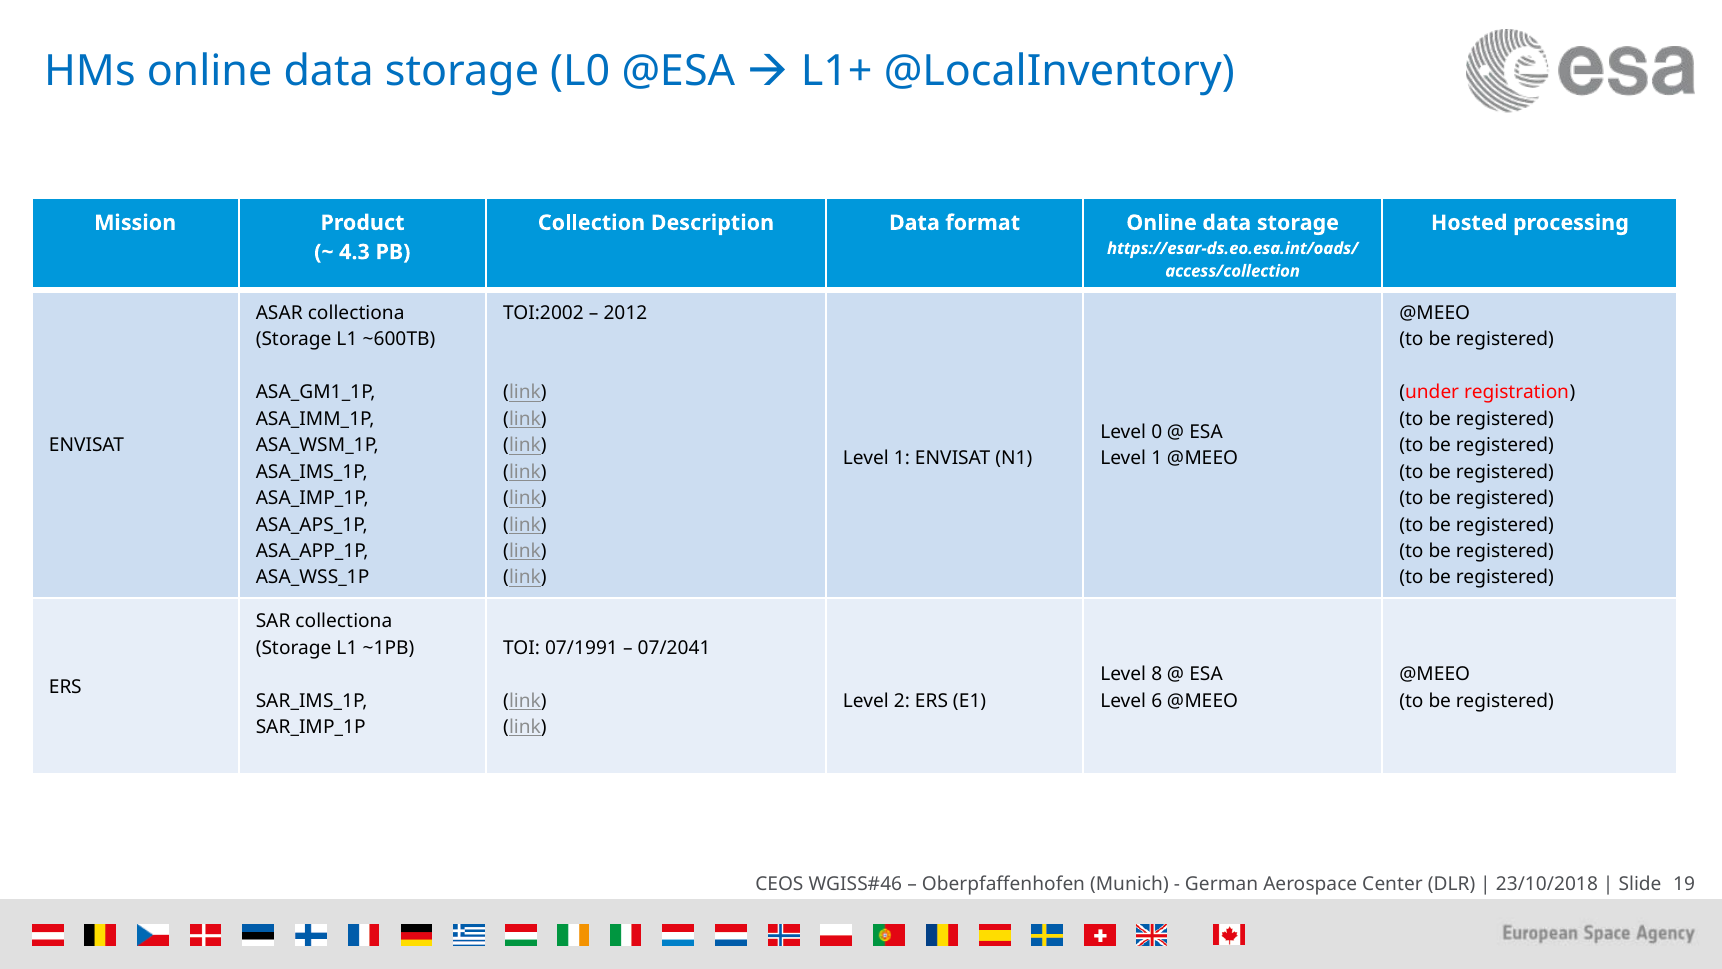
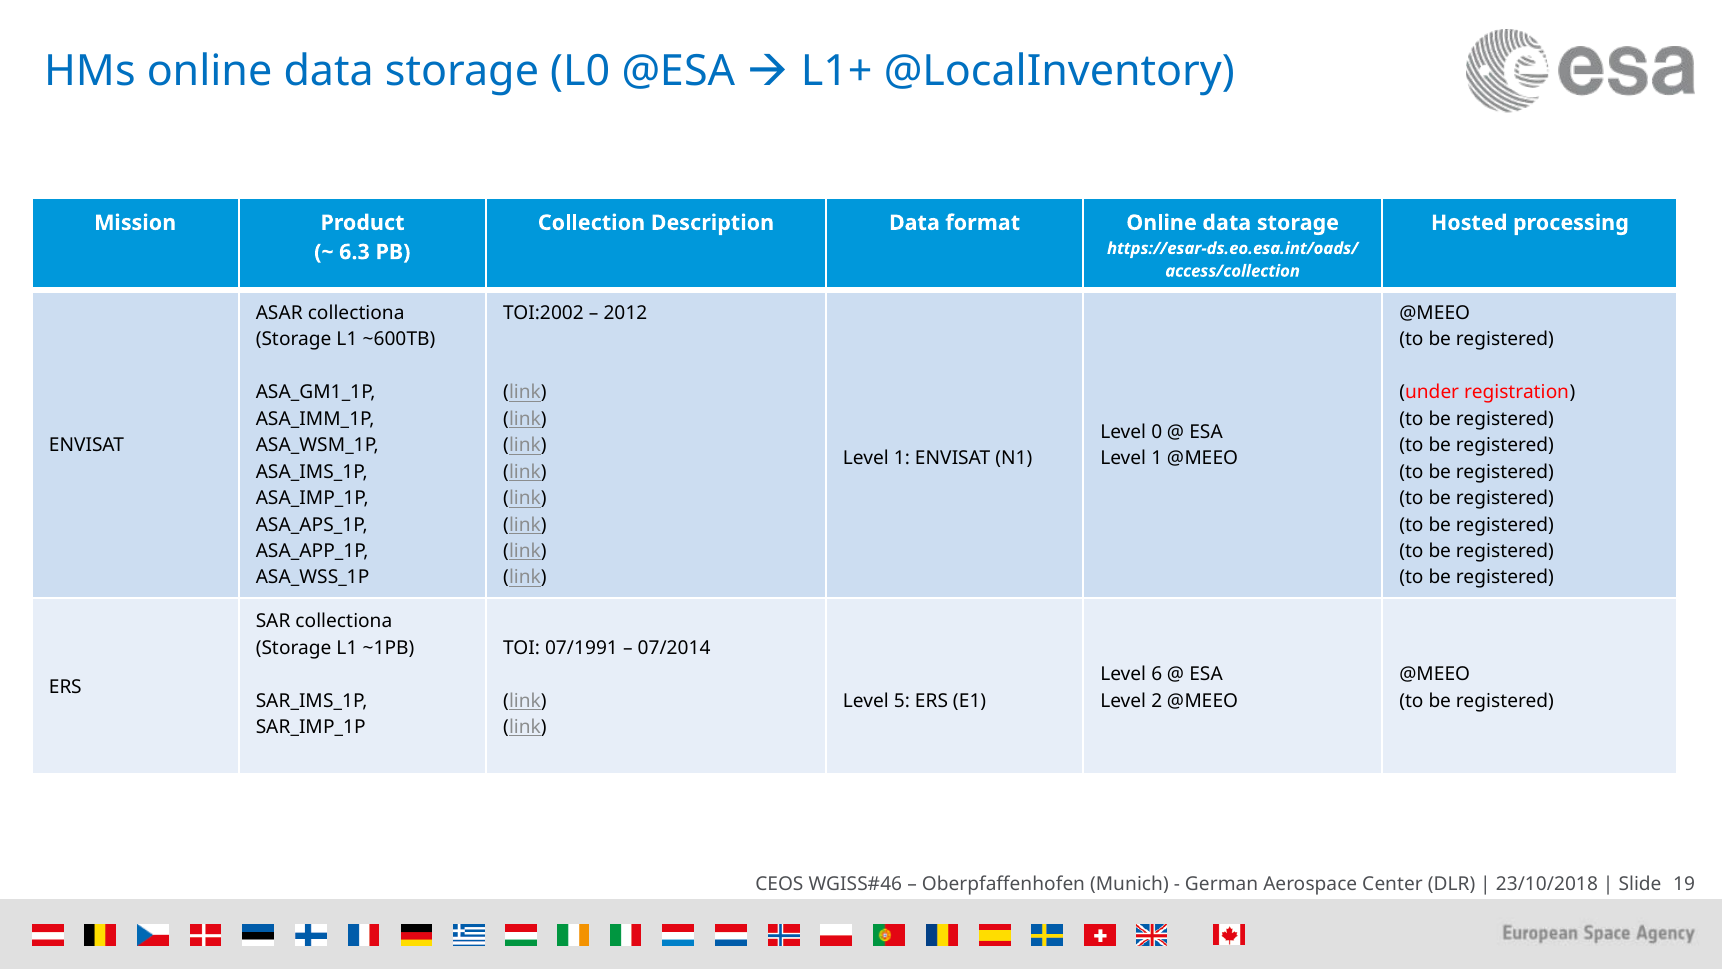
4.3: 4.3 -> 6.3 (354, 252)
07/2041: 07/2041 -> 07/2014 (674, 648)
8: 8 -> 6 (1157, 674)
2: 2 -> 5 (902, 701)
6: 6 -> 2 (1157, 701)
